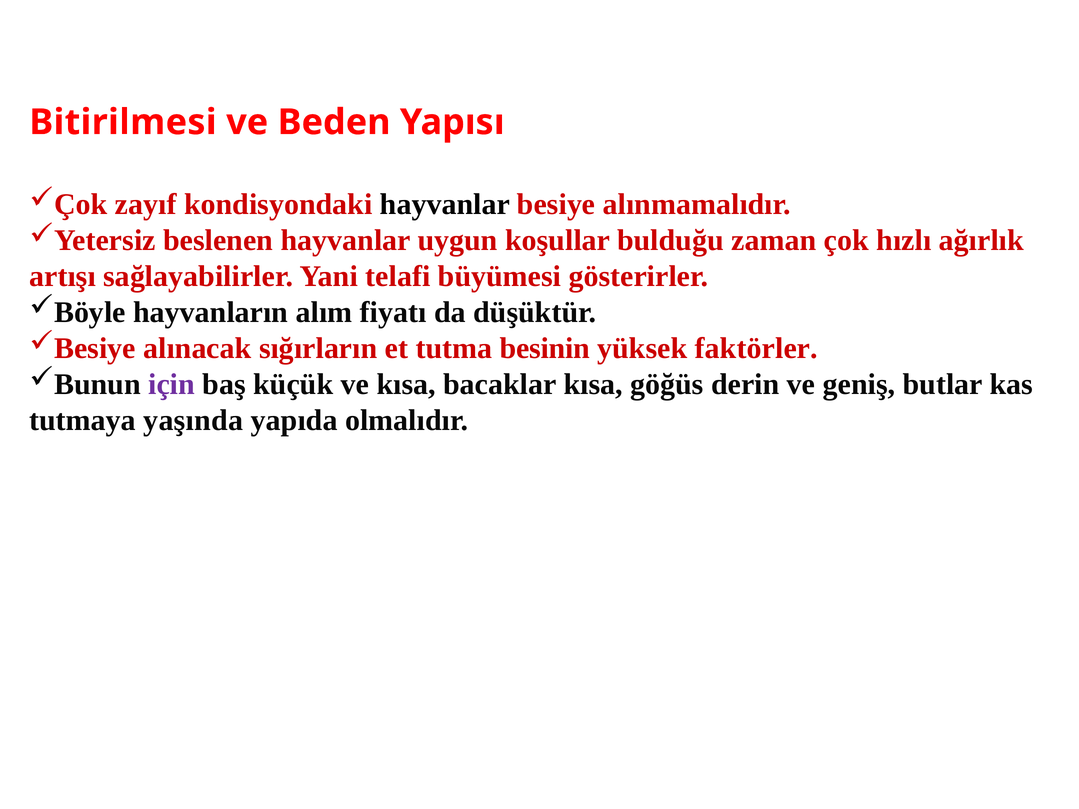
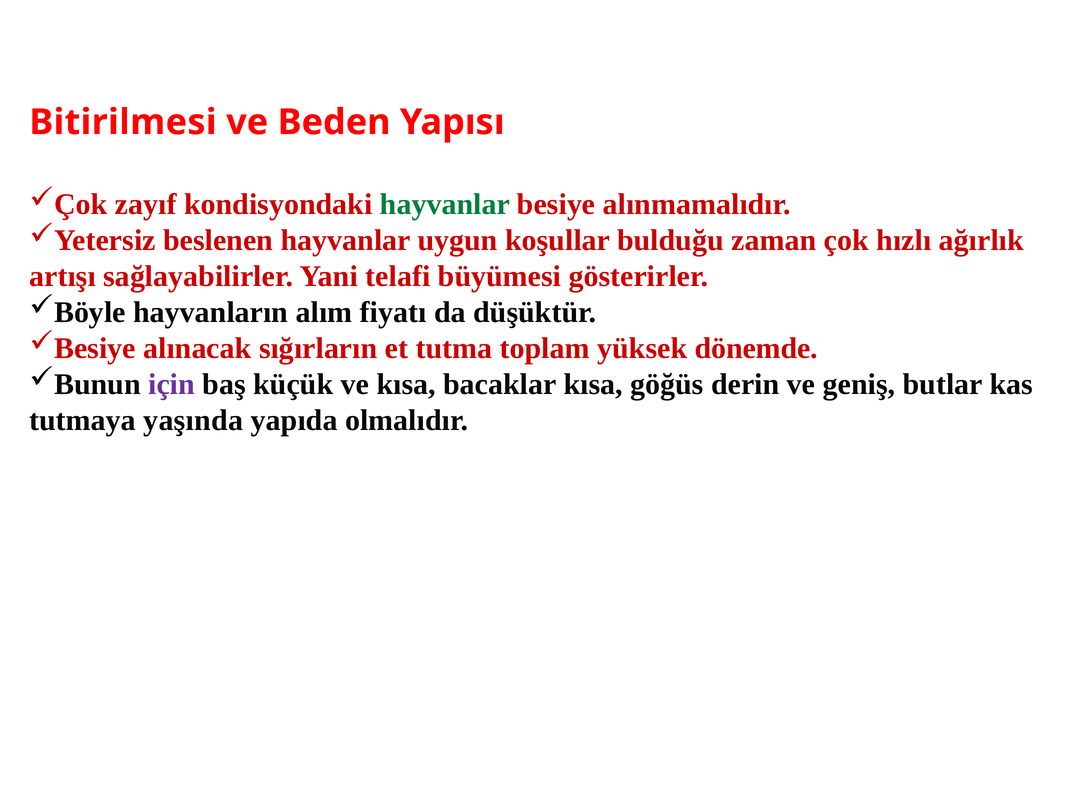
hayvanlar colour: black -> green (445, 205)
besinin: besinin -> toplam (545, 349)
faktörler: faktörler -> dönemde (756, 349)
